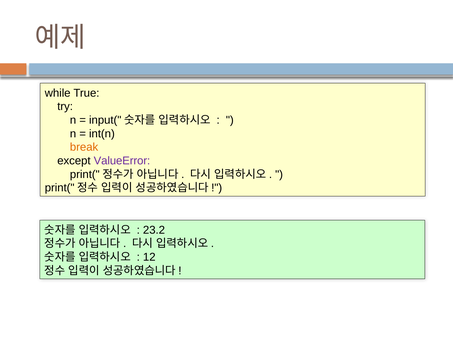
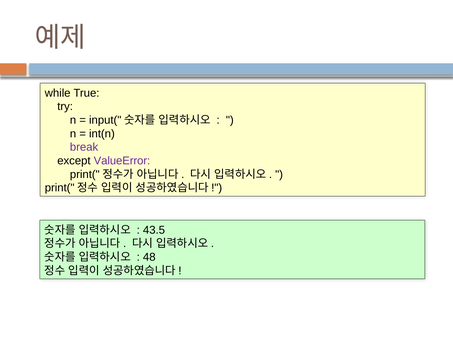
break colour: orange -> purple (84, 148)
23.2: 23.2 -> 43.5 (154, 230)
12: 12 -> 48 (149, 258)
